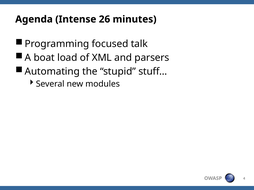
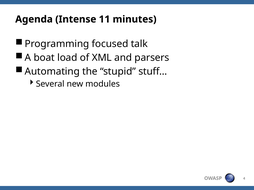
26: 26 -> 11 (104, 19)
